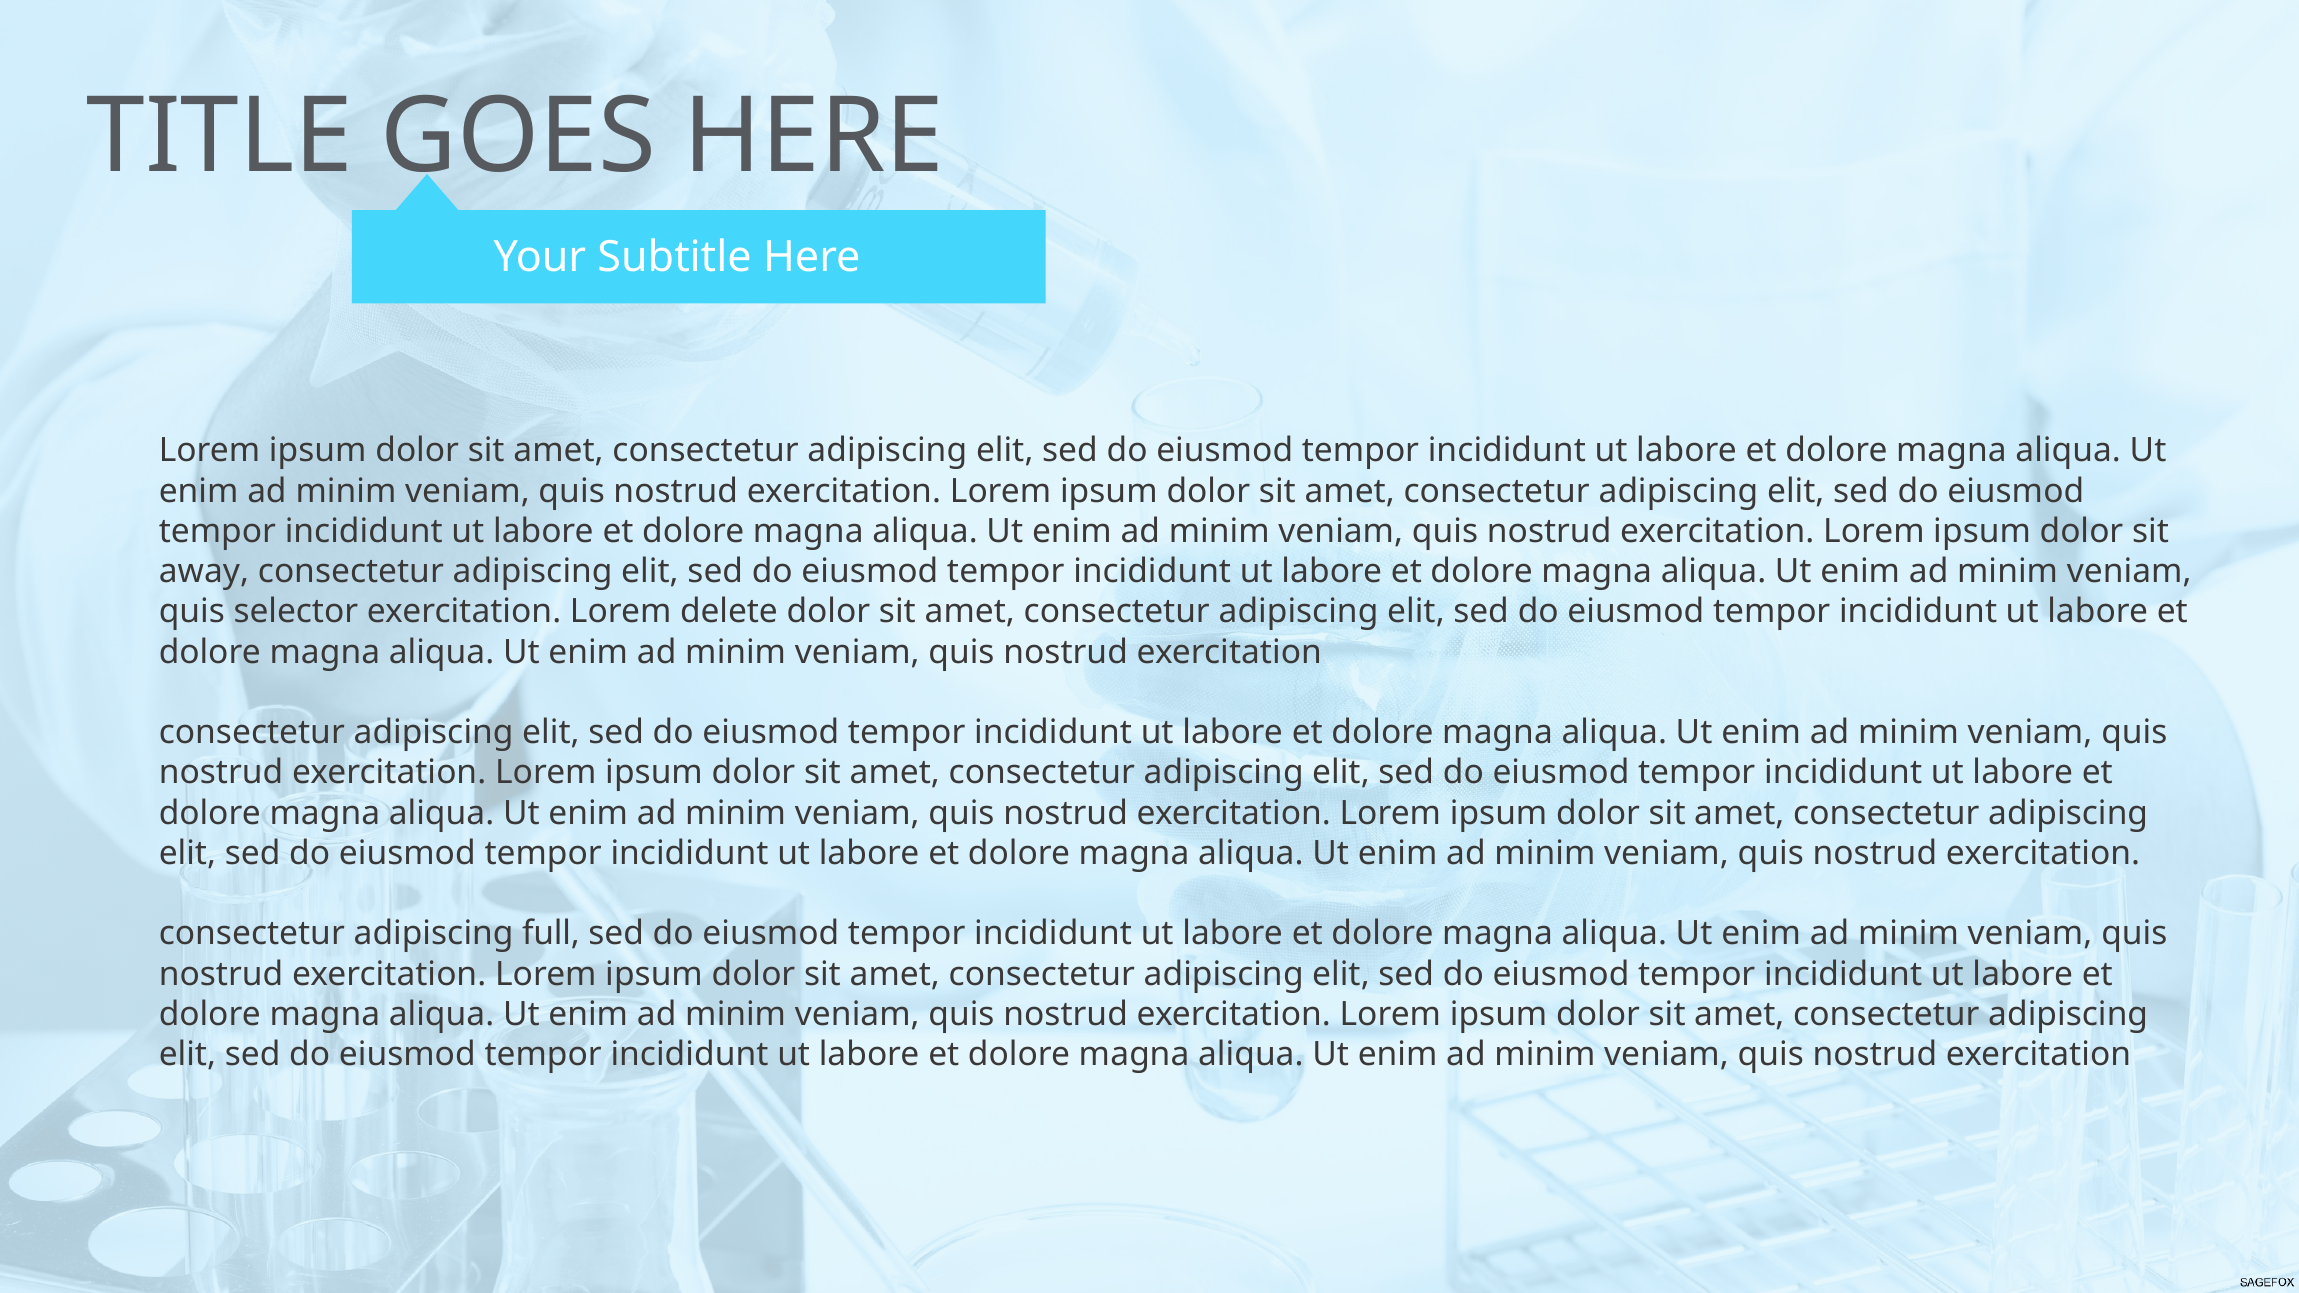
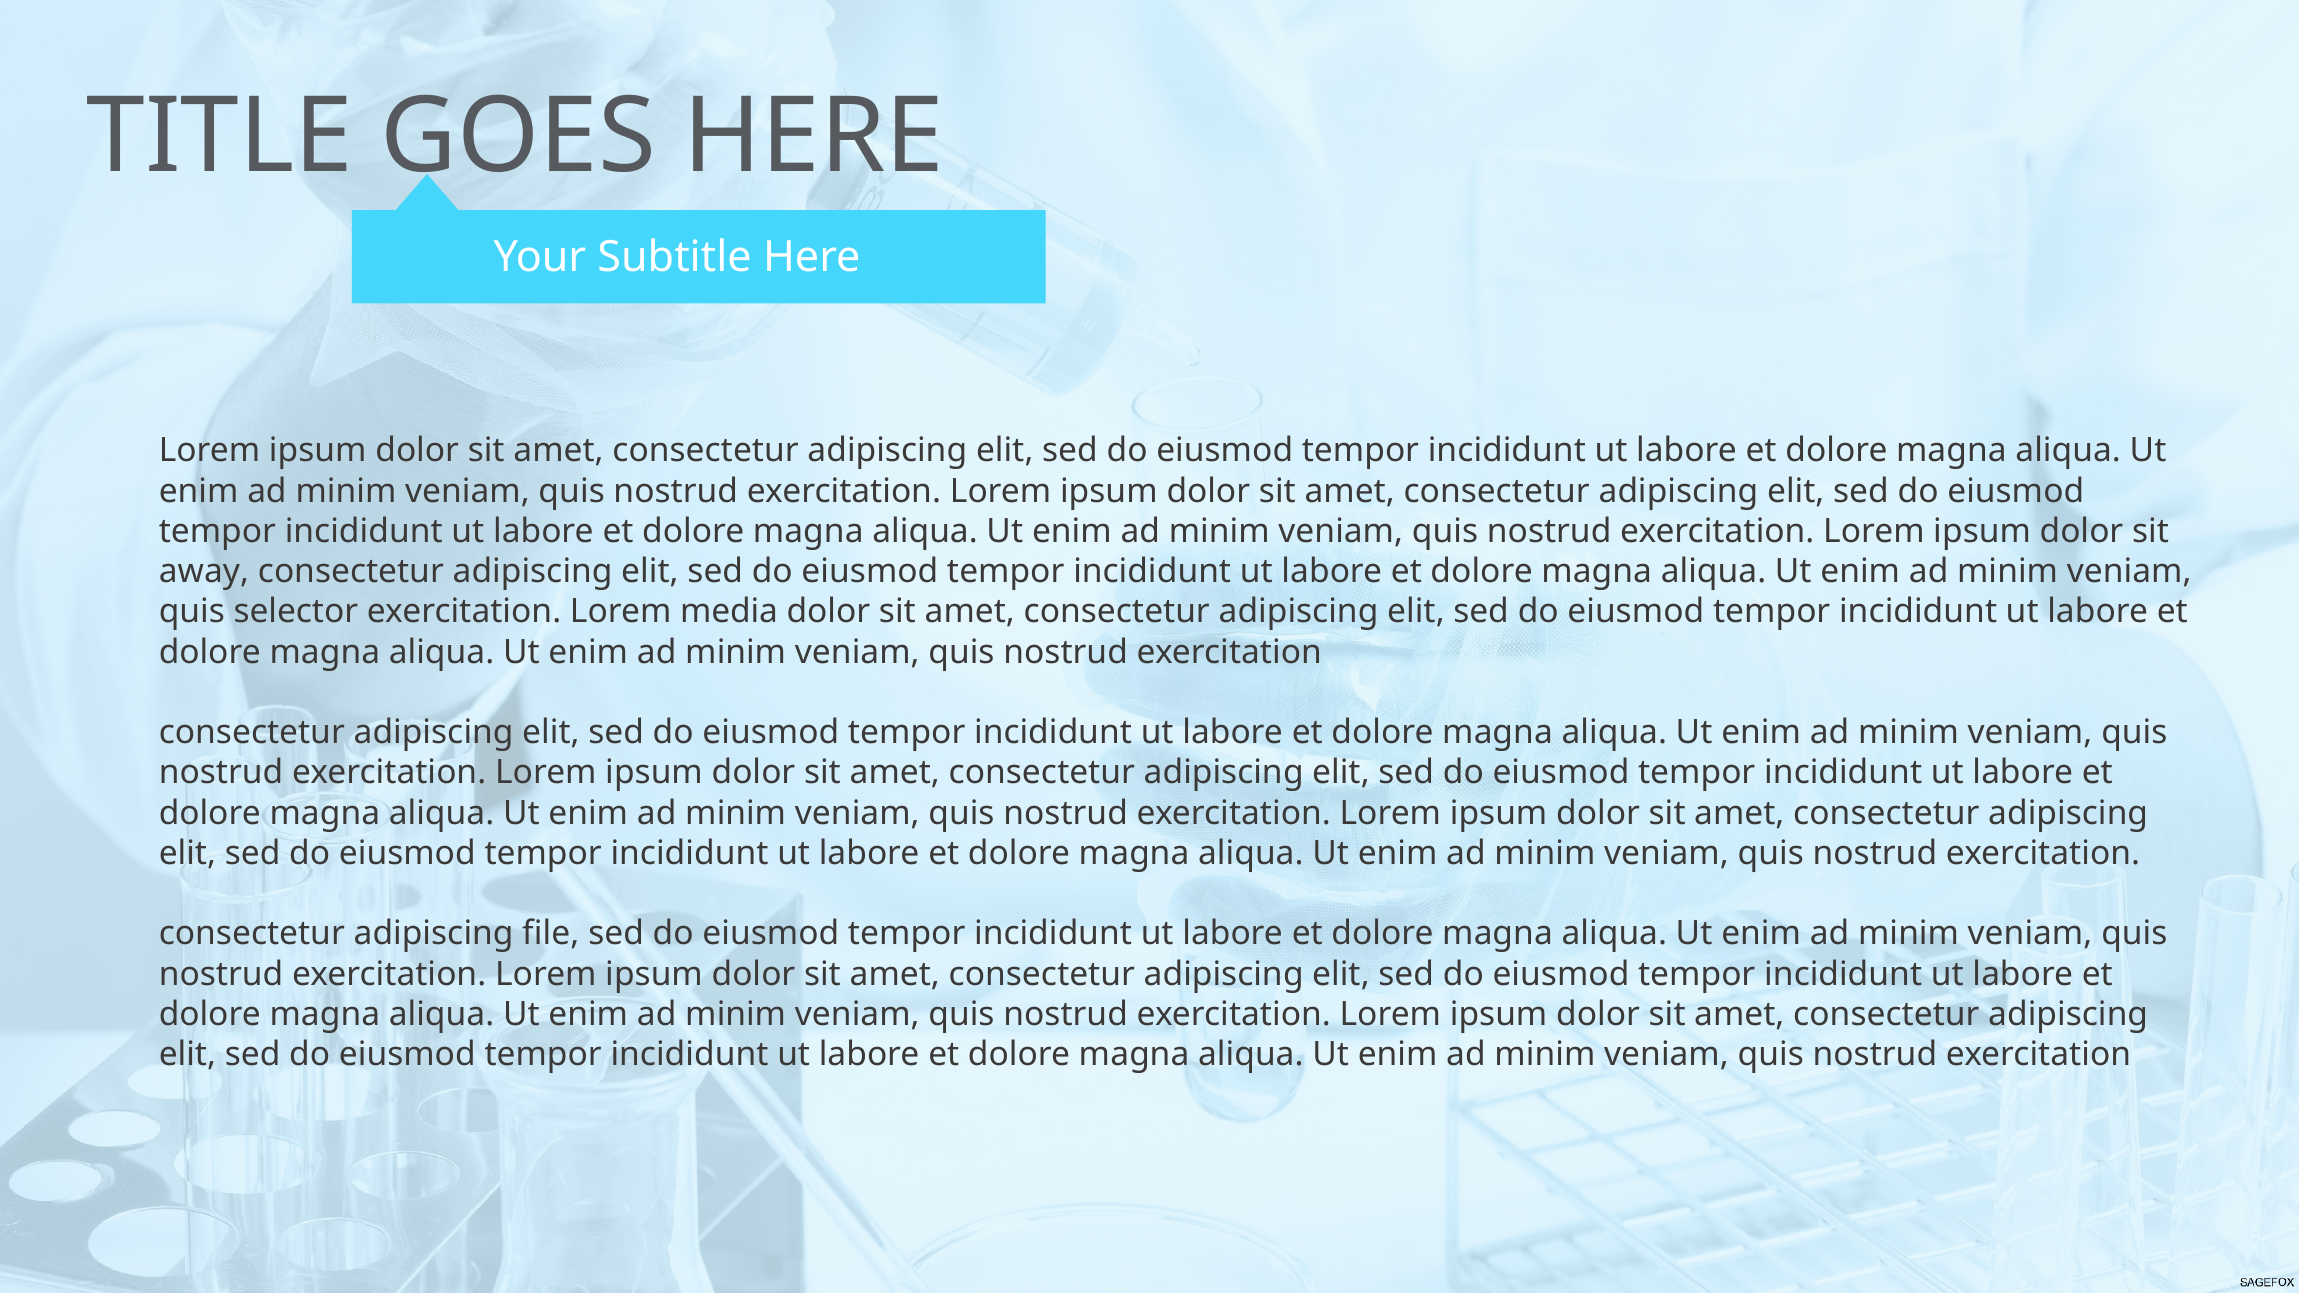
delete: delete -> media (729, 612)
full: full -> file (551, 934)
